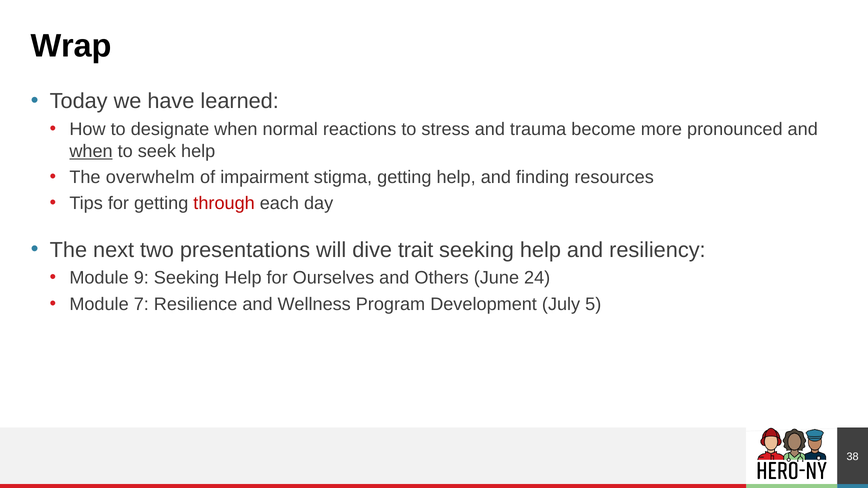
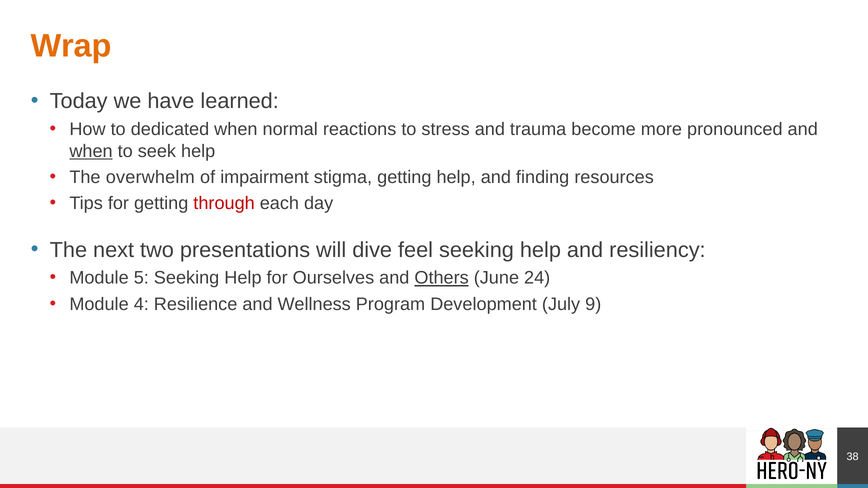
Wrap colour: black -> orange (71, 46)
designate: designate -> dedicated (170, 129)
trait: trait -> feel (416, 250)
9: 9 -> 5 (141, 278)
Others underline: none -> present (442, 278)
7: 7 -> 4 (141, 304)
5: 5 -> 9 (593, 304)
